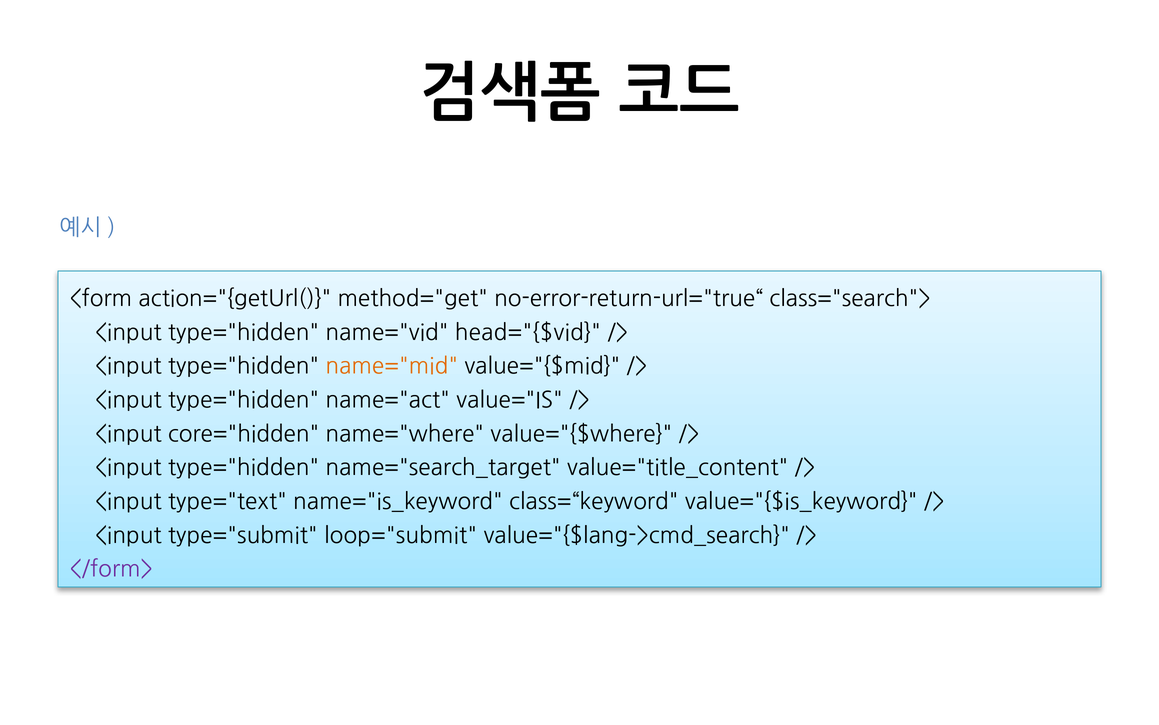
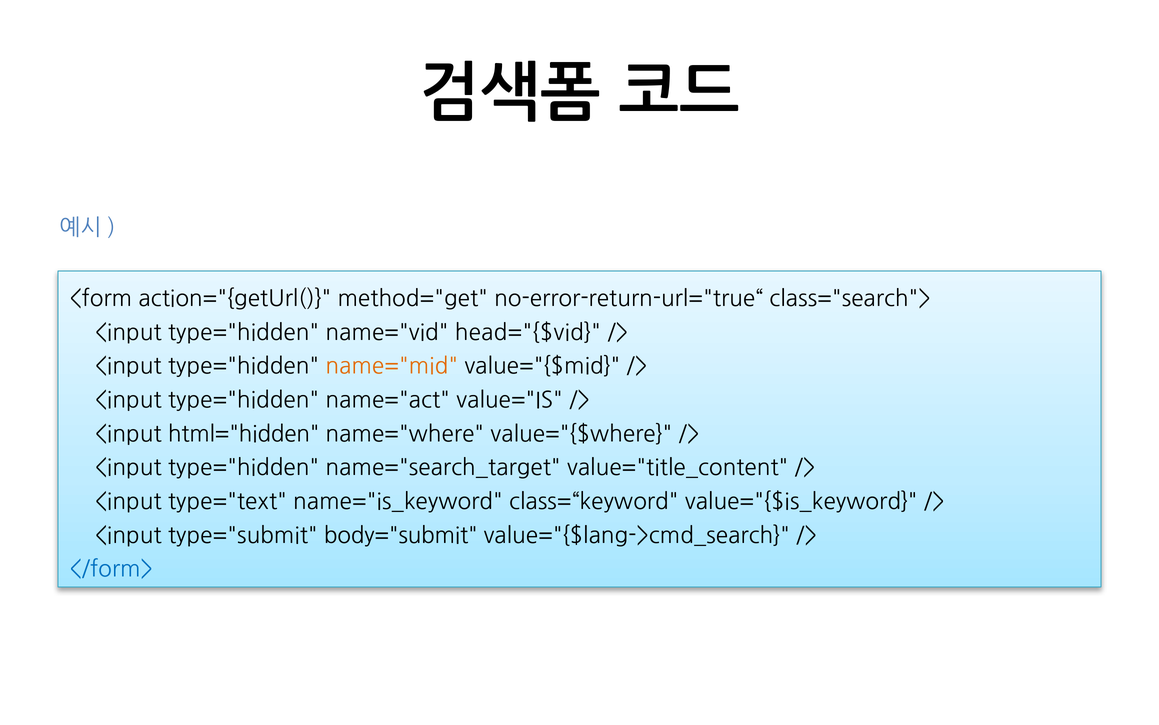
core="hidden: core="hidden -> html="hidden (244, 434)
loop="submit: loop="submit -> body="submit (401, 535)
</form> colour: purple -> blue (111, 569)
